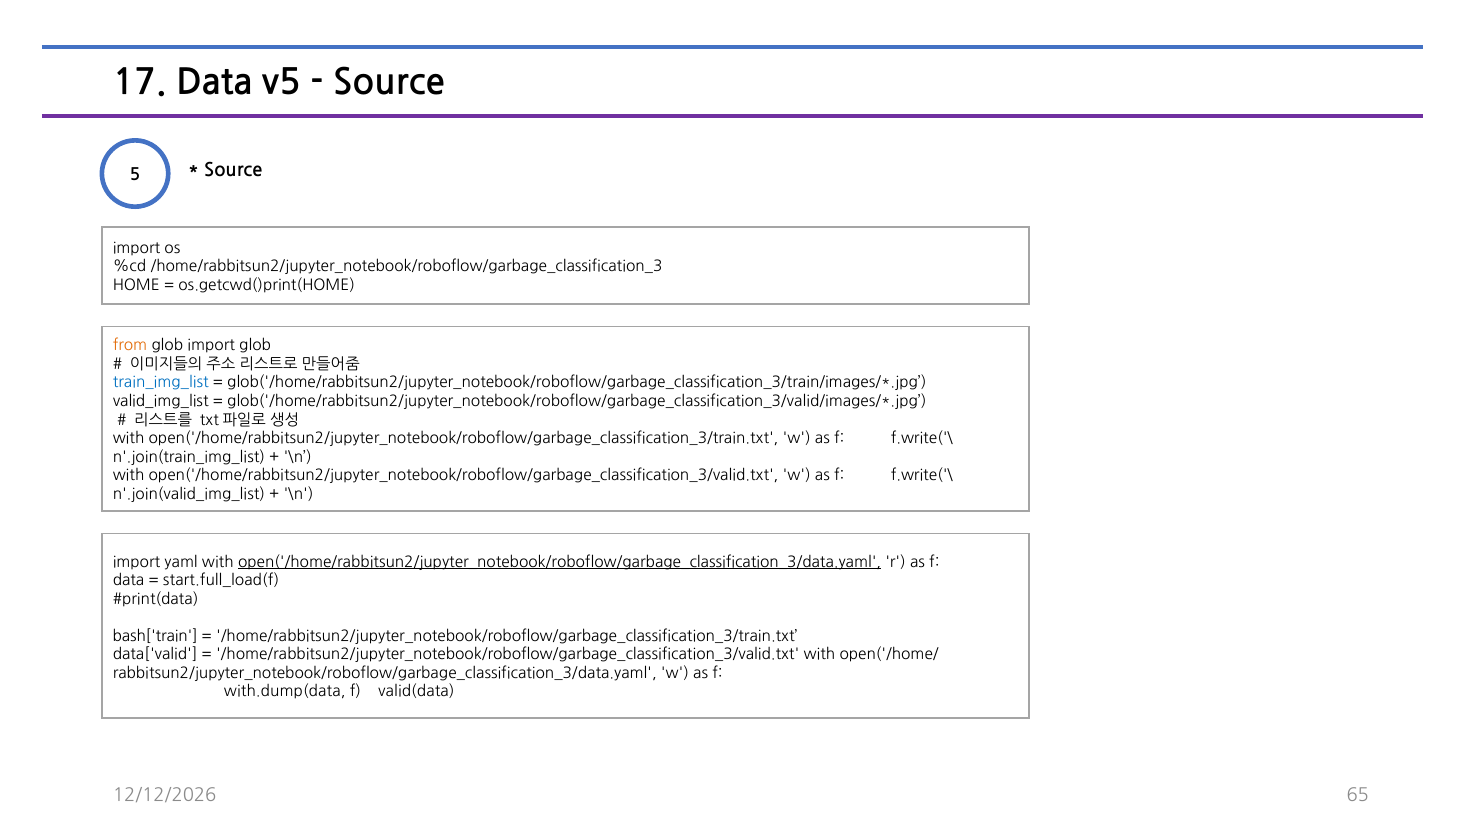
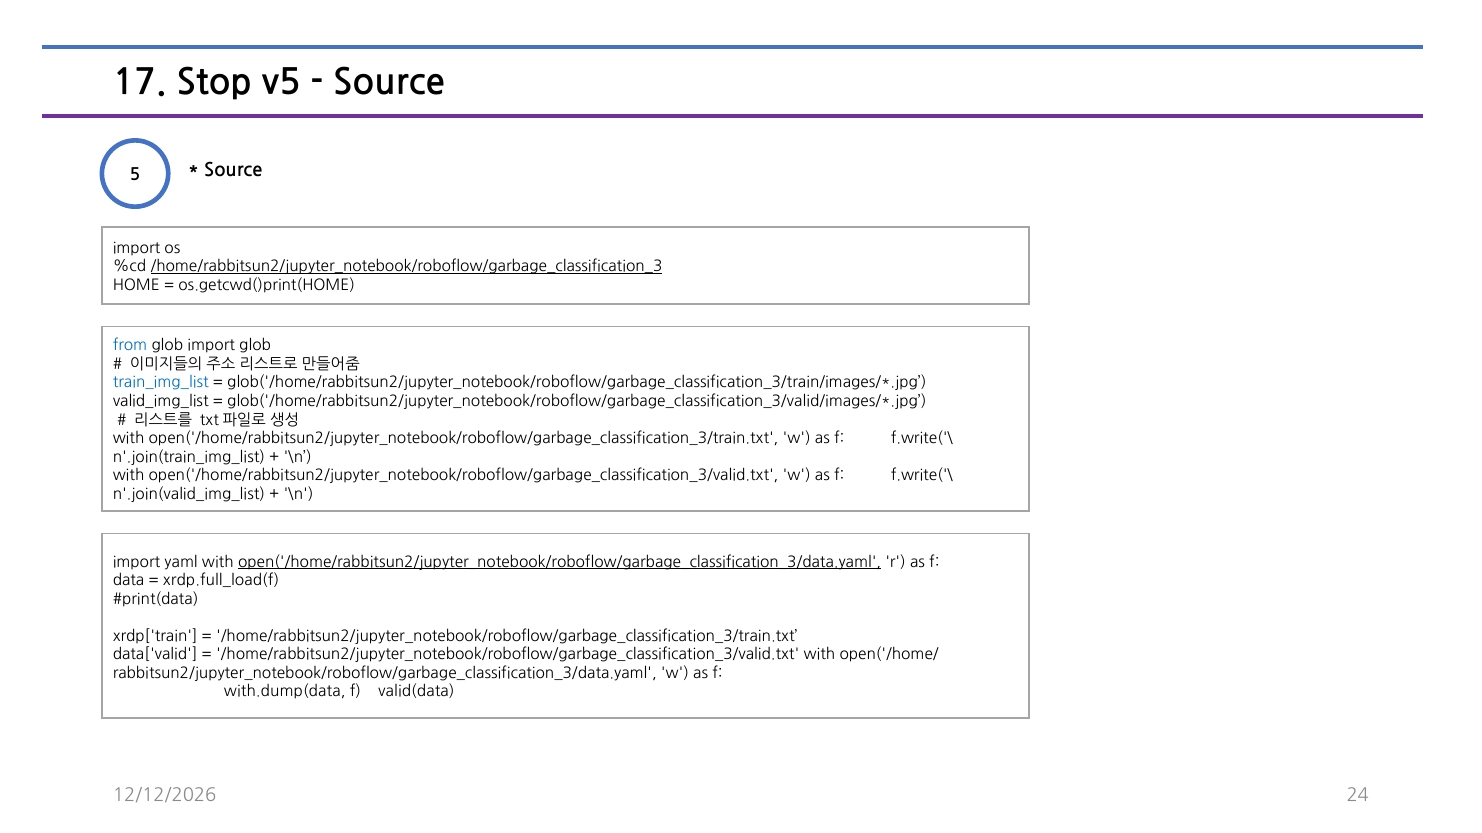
17 Data: Data -> Stop (214, 83)
/home/rabbitsun2/jupyter_notebook/roboflow/garbage_classification_3 underline: none -> present (406, 267)
from colour: orange -> blue (130, 346)
start.full_load(f: start.full_load(f -> xrdp.full_load(f (221, 581)
bash['train: bash['train -> xrdp['train (155, 637)
65: 65 -> 24 (1358, 796)
